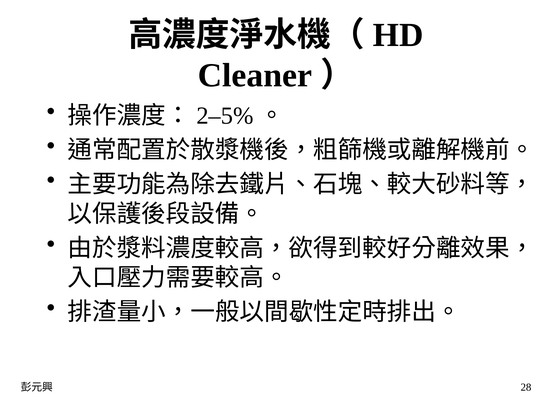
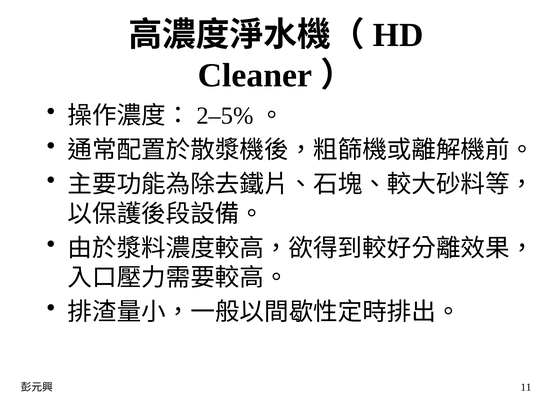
28: 28 -> 11 (526, 387)
